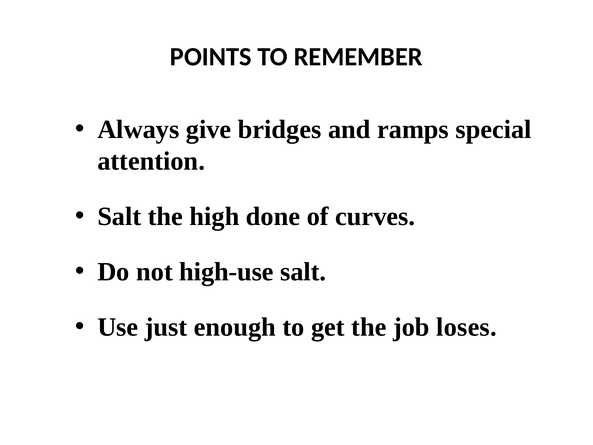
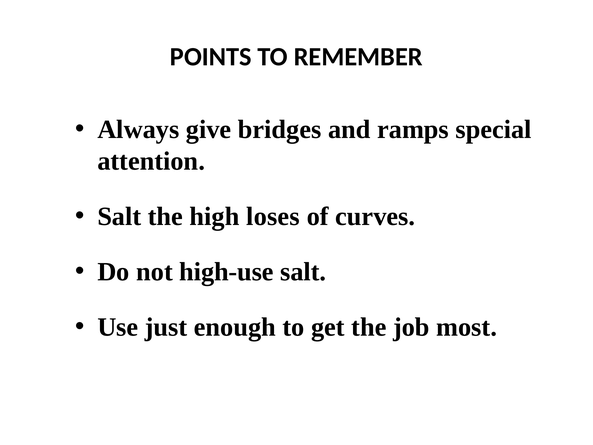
done: done -> loses (273, 216)
loses: loses -> most (467, 327)
